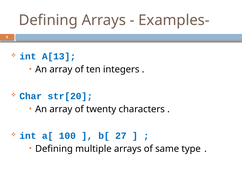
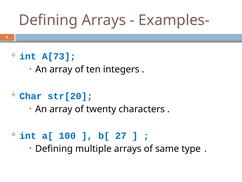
A[13: A[13 -> A[73 (59, 56)
